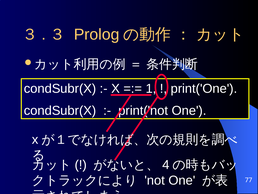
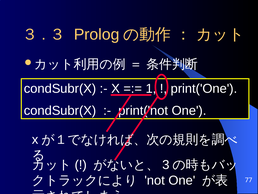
4: 4 -> 3 (166, 164)
